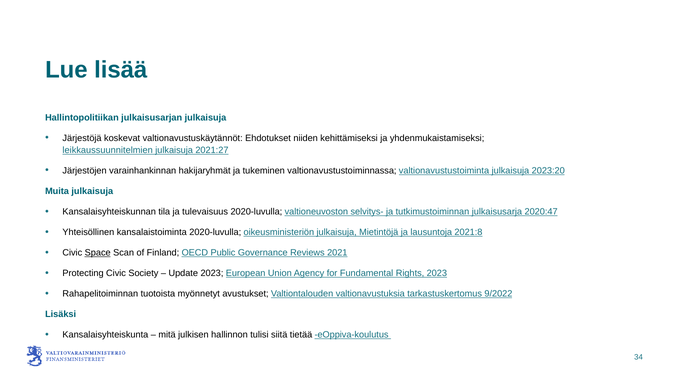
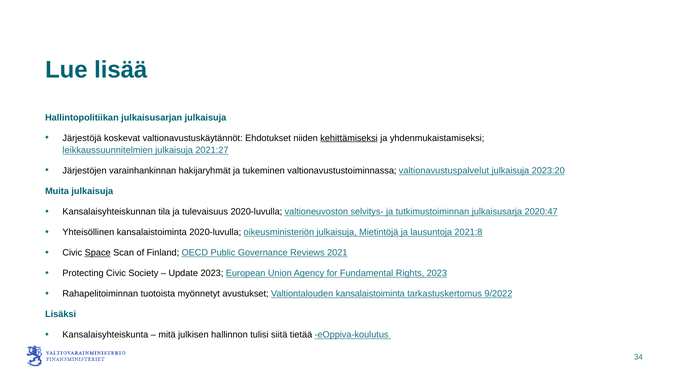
kehittämiseksi underline: none -> present (349, 138)
valtionavustustoiminta: valtionavustustoiminta -> valtionavustuspalvelut (444, 171)
Valtiontalouden valtionavustuksia: valtionavustuksia -> kansalaistoiminta (370, 294)
